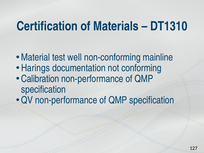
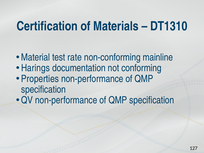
well: well -> rate (75, 57)
Calibration: Calibration -> Properties (40, 79)
